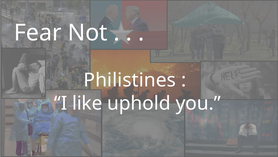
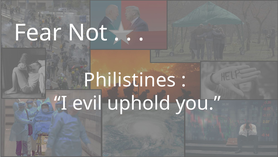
like: like -> evil (87, 103)
